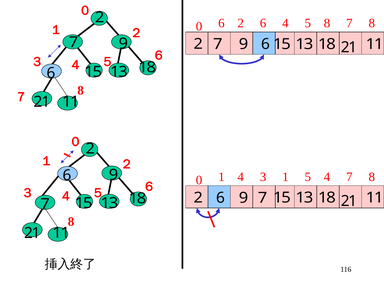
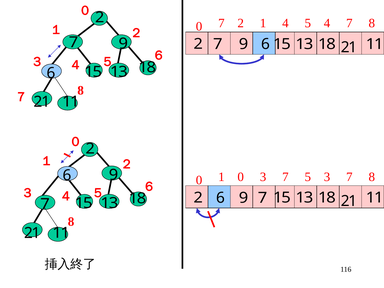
0 6: 6 -> 7 (221, 23)
2 6: 6 -> 1 (263, 23)
5 8: 8 -> 4 (327, 23)
1 4: 4 -> 0 (241, 177)
1: 1 -> 7 (285, 177)
5 4: 4 -> 3 (327, 177)
